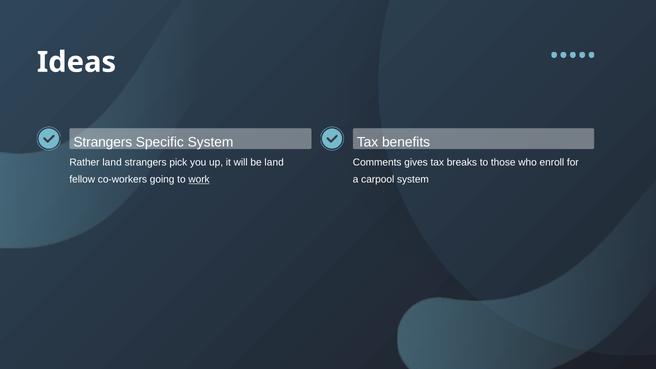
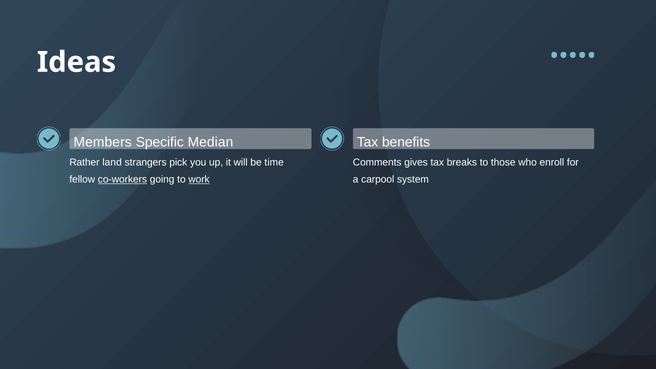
Strangers: Strangers -> Members (103, 142)
Specific System: System -> Median (210, 142)
be land: land -> time (274, 163)
co-workers underline: none -> present (122, 180)
